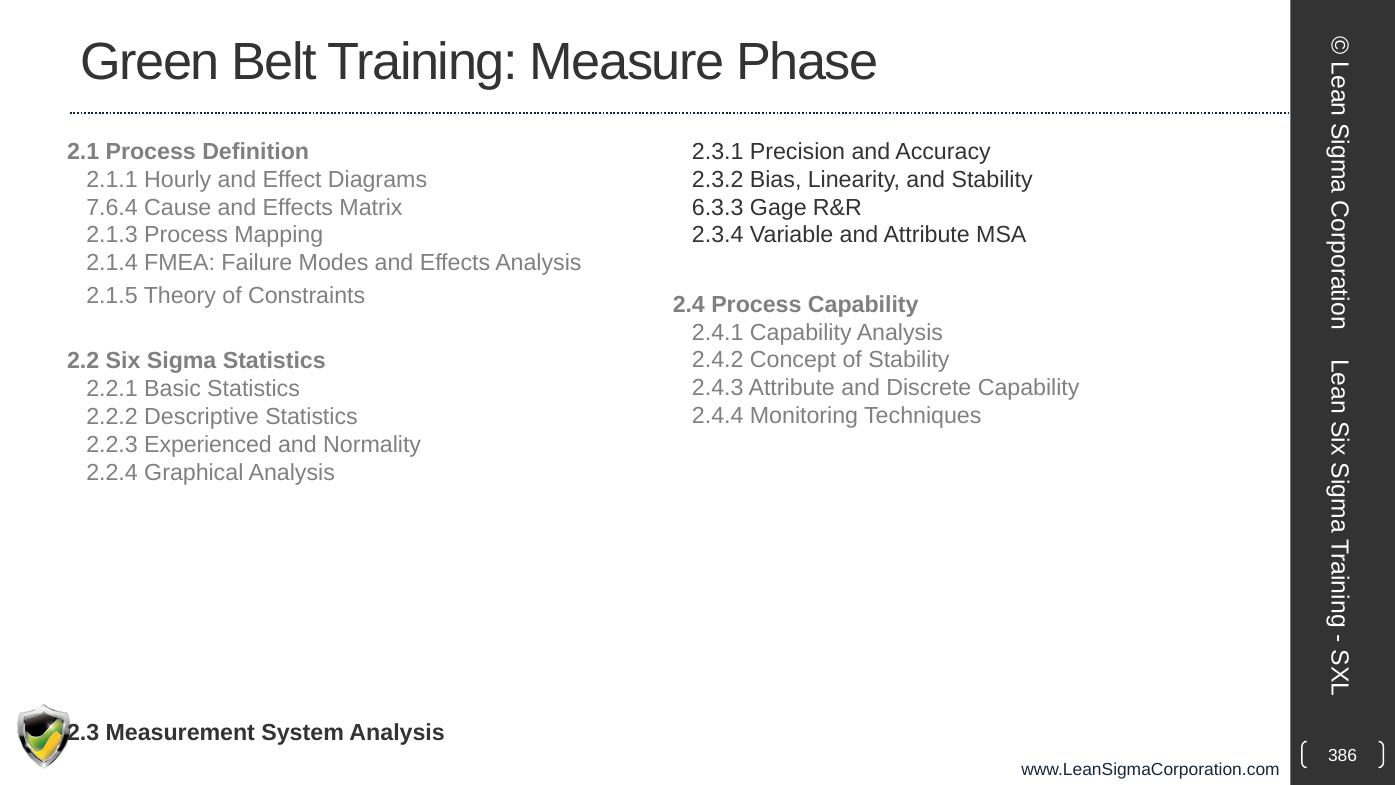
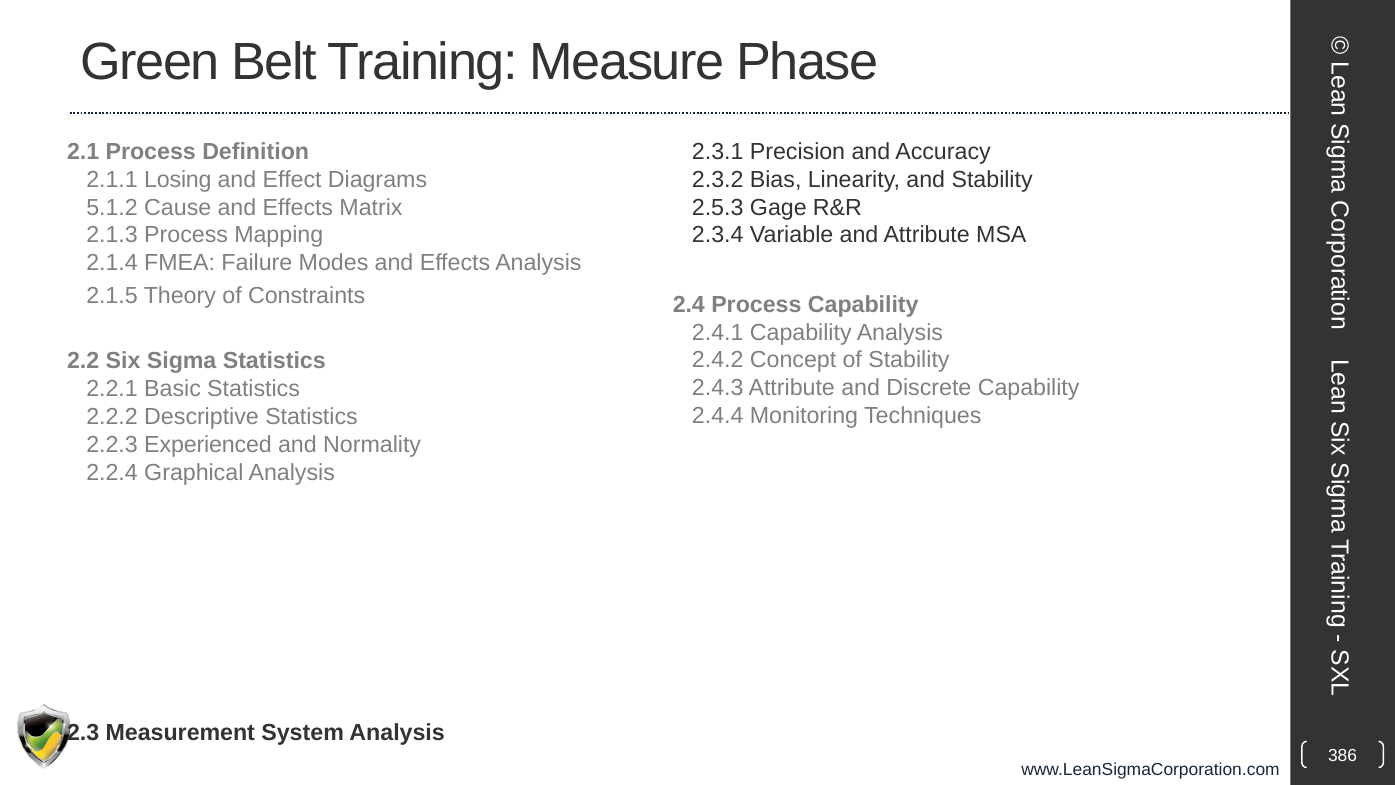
Hourly: Hourly -> Losing (178, 179)
7.6.4: 7.6.4 -> 5.1.2 (112, 207)
6.3.3: 6.3.3 -> 2.5.3 (718, 207)
